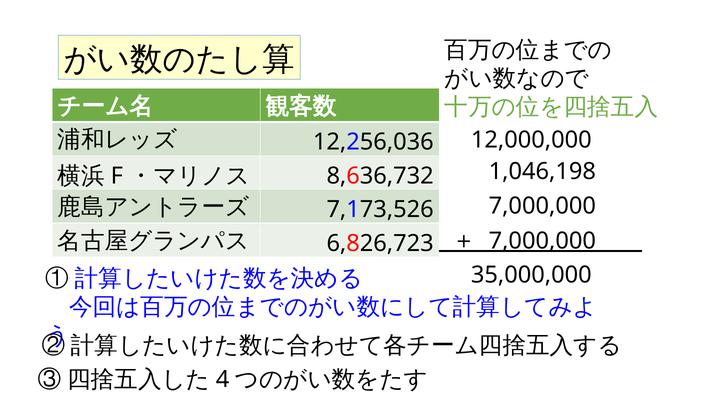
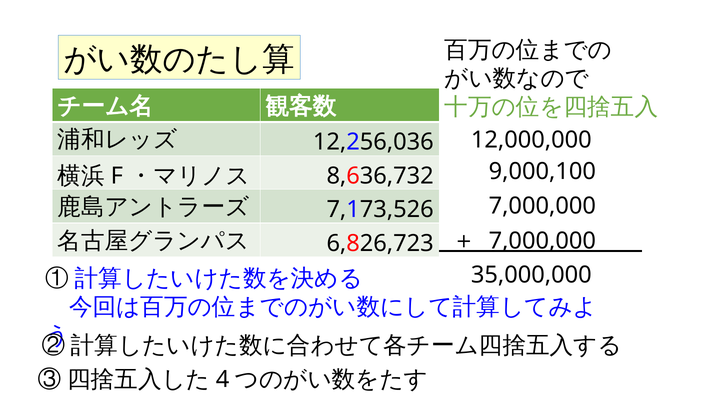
1,046,198: 1,046,198 -> 9,000,100 (542, 171)
